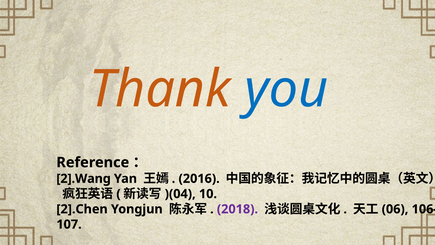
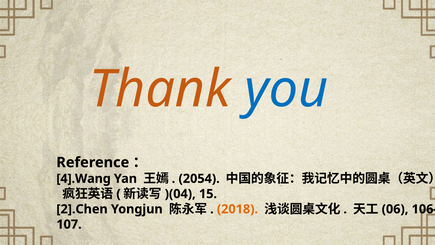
2].Wang: 2].Wang -> 4].Wang (84, 178)
2016: 2016 -> 2054 (199, 178)
10: 10 -> 15 (208, 194)
2018 colour: purple -> orange (237, 209)
